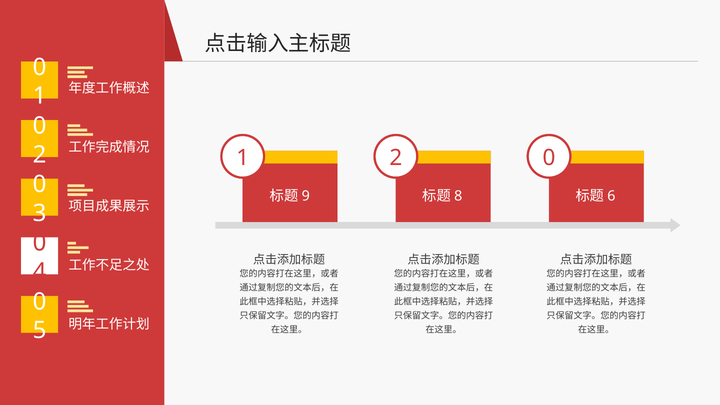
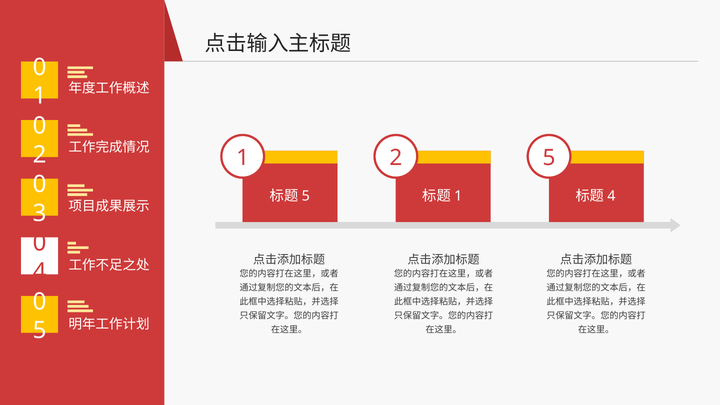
0: 0 -> 5 (549, 158)
9: 9 -> 5 (306, 196)
8: 8 -> 1 (458, 196)
6: 6 -> 4 (611, 196)
